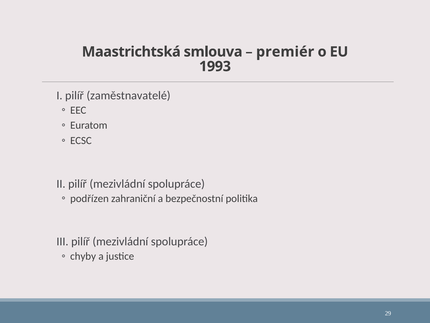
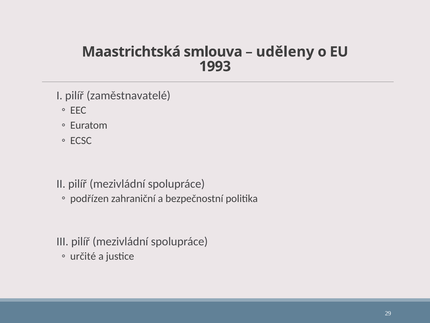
premiér: premiér -> uděleny (285, 52)
chyby: chyby -> určité (83, 256)
